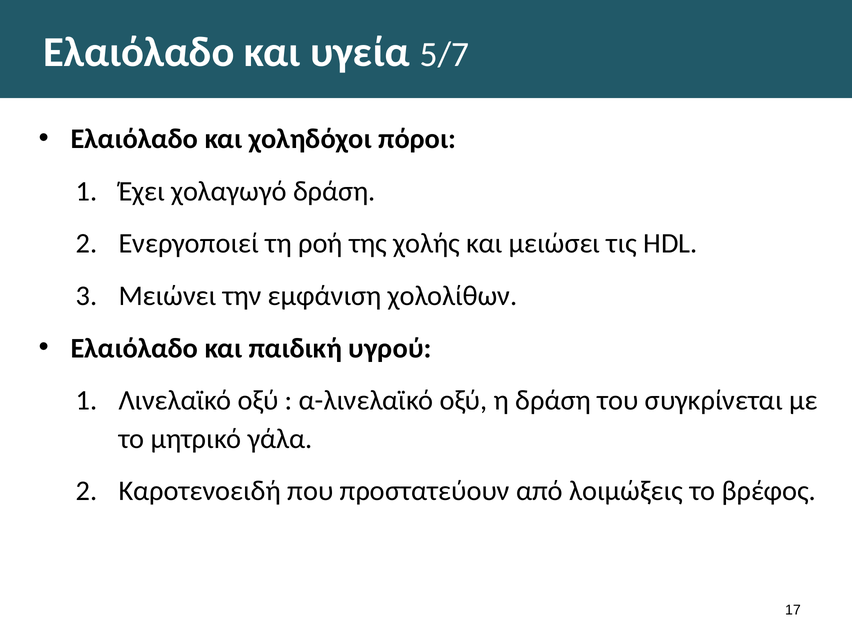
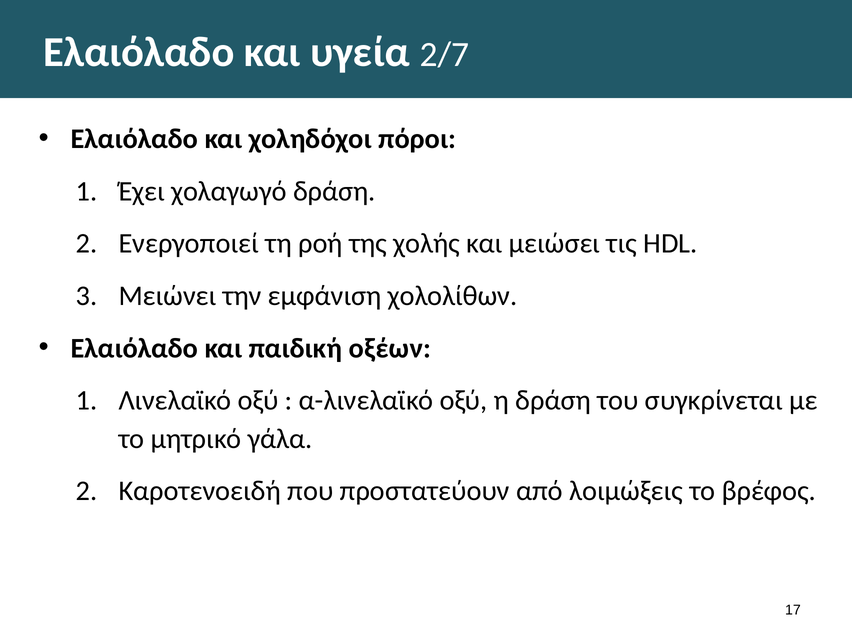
5/7: 5/7 -> 2/7 (444, 54)
υγρού: υγρού -> οξέων (390, 348)
